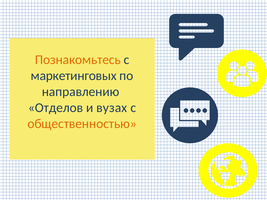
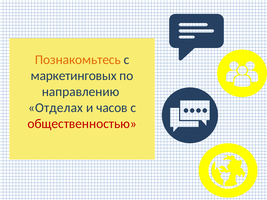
Отделов: Отделов -> Отделах (56, 108)
вузах: вузах -> часов (112, 108)
общественностью colour: orange -> red (82, 124)
